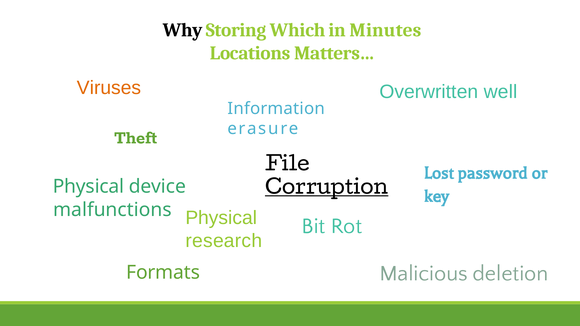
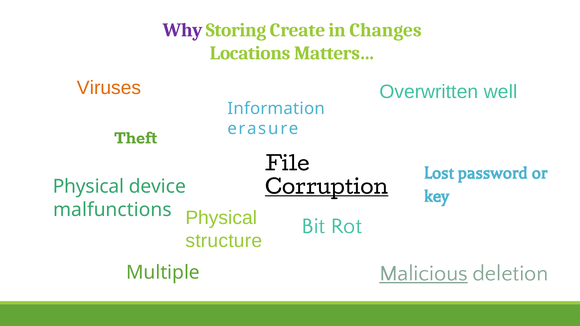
Why colour: black -> purple (183, 30)
Which: Which -> Create (298, 30)
Minutes: Minutes -> Changes (386, 30)
research: research -> structure (224, 241)
Malicious underline: none -> present (424, 274)
Formats: Formats -> Multiple (163, 273)
